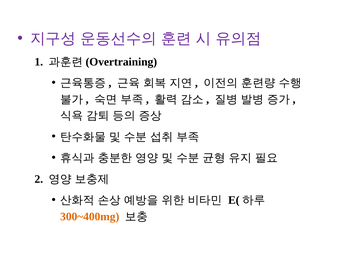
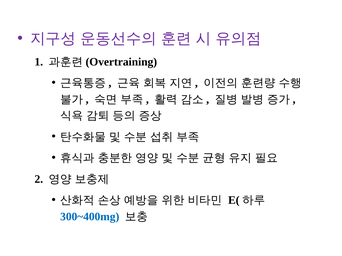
300~400mg colour: orange -> blue (90, 217)
